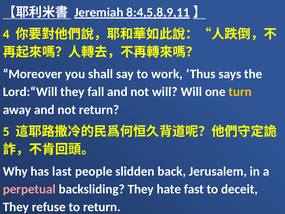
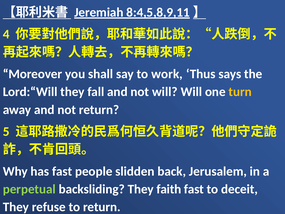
has last: last -> fast (62, 171)
perpetual colour: pink -> light green (29, 189)
hate: hate -> faith (169, 189)
